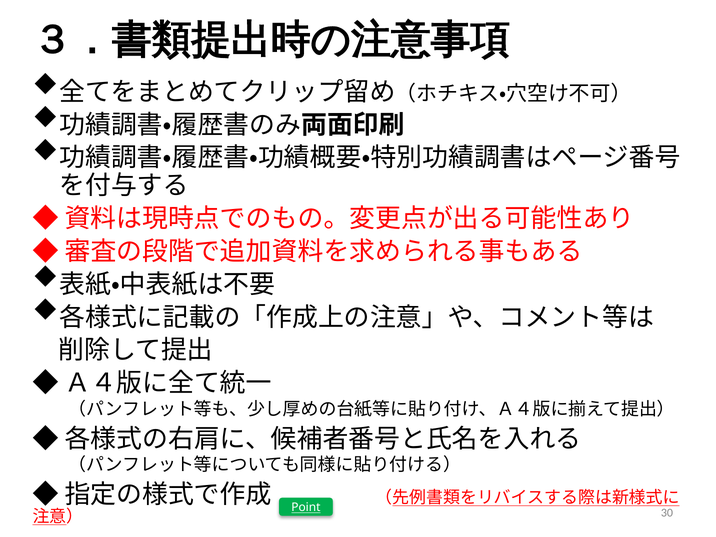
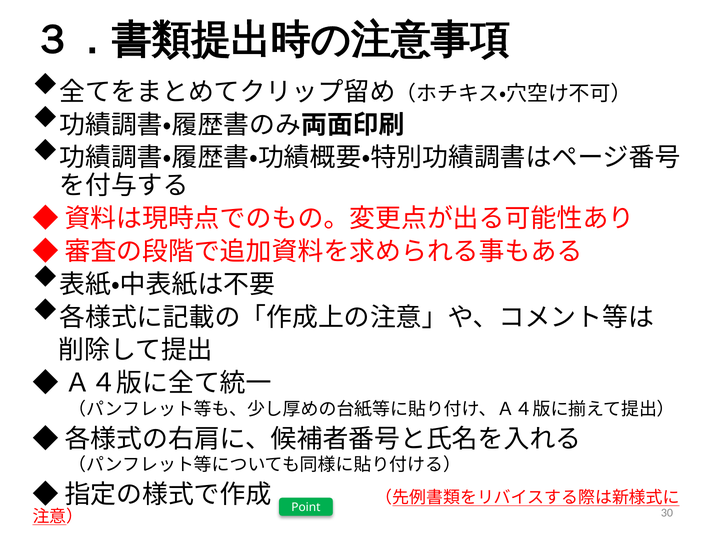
Point underline: present -> none (306, 508)
